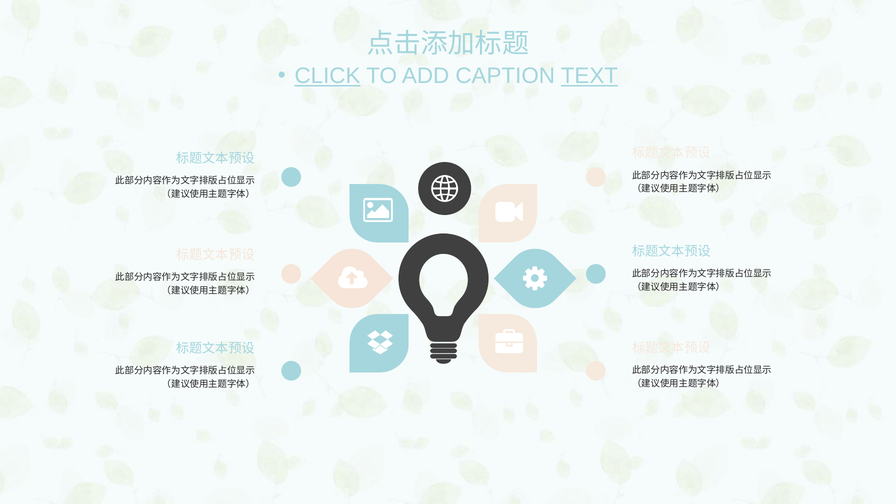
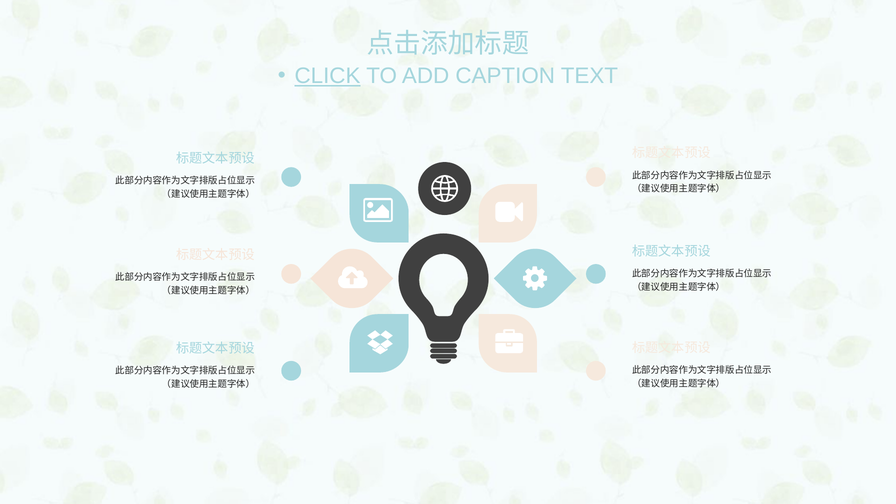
TEXT underline: present -> none (589, 76)
